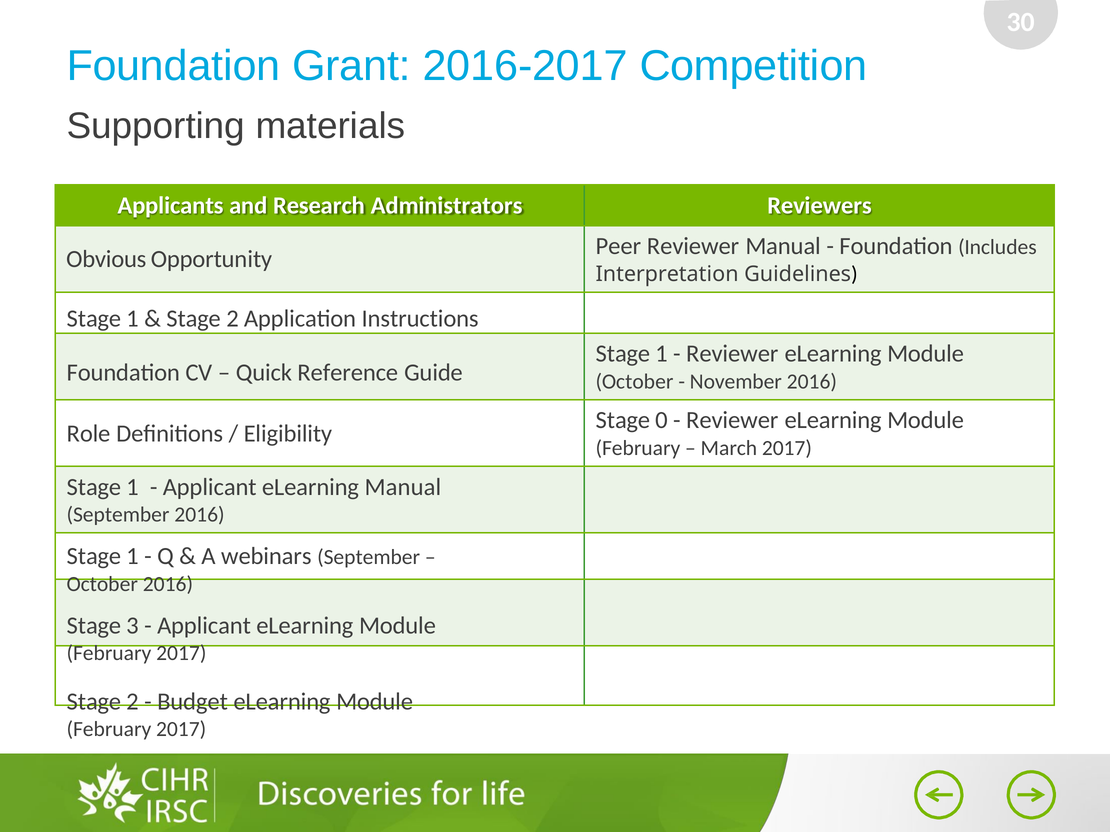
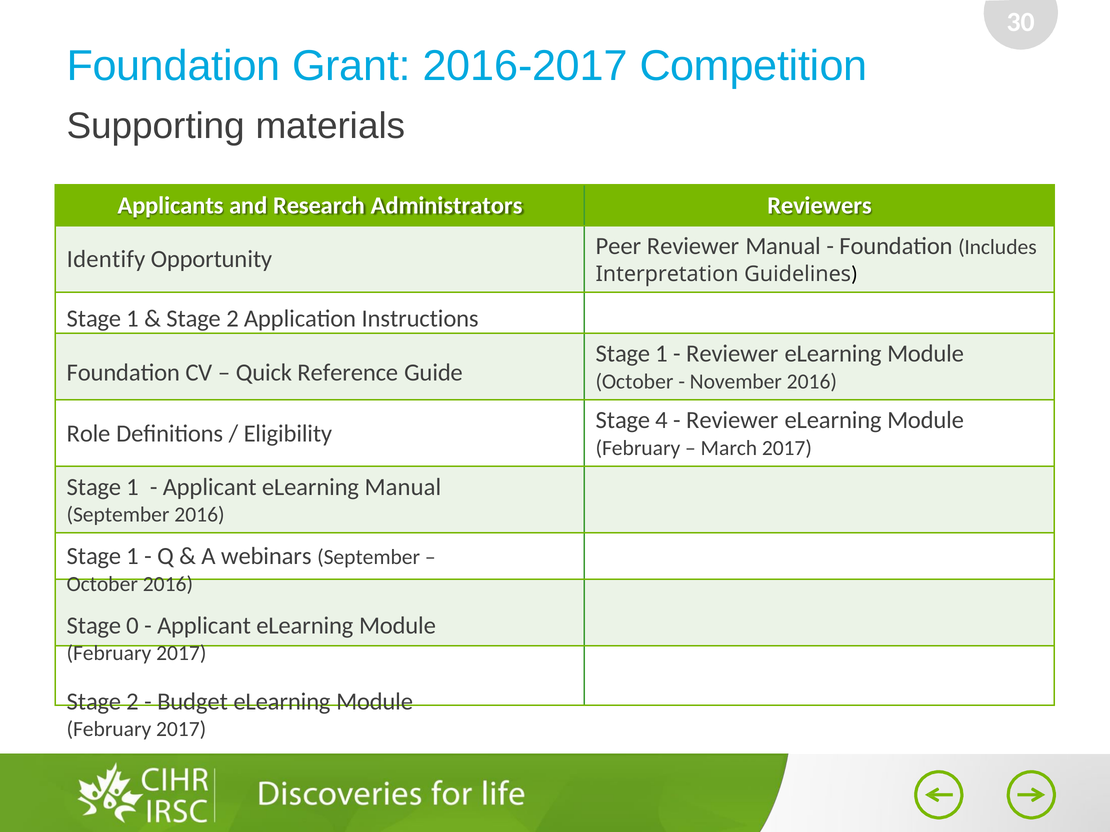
Obvious: Obvious -> Identify (106, 259)
0: 0 -> 4 (661, 421)
3: 3 -> 0 (132, 626)
